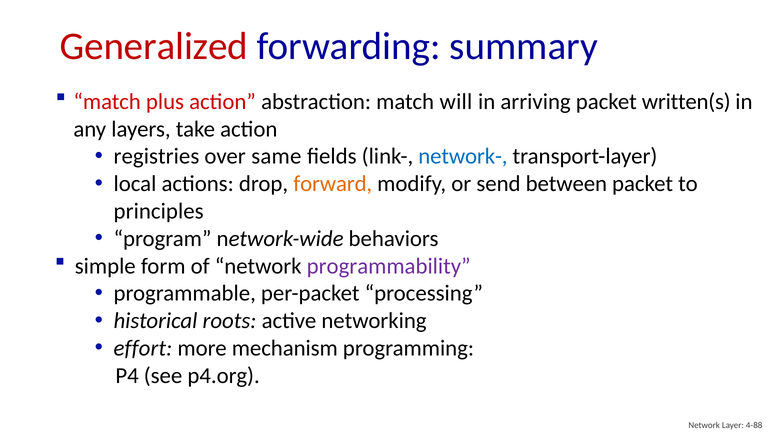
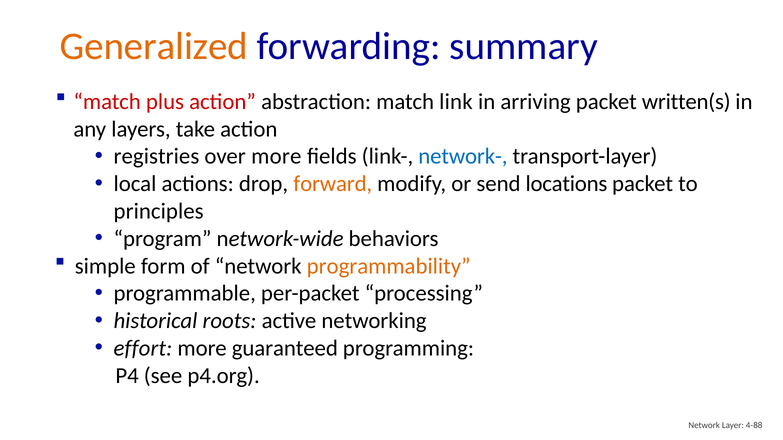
Generalized colour: red -> orange (154, 46)
will: will -> link (456, 102)
over same: same -> more (276, 157)
between: between -> locations (566, 184)
programmability colour: purple -> orange (389, 266)
mechanism: mechanism -> guaranteed (285, 349)
